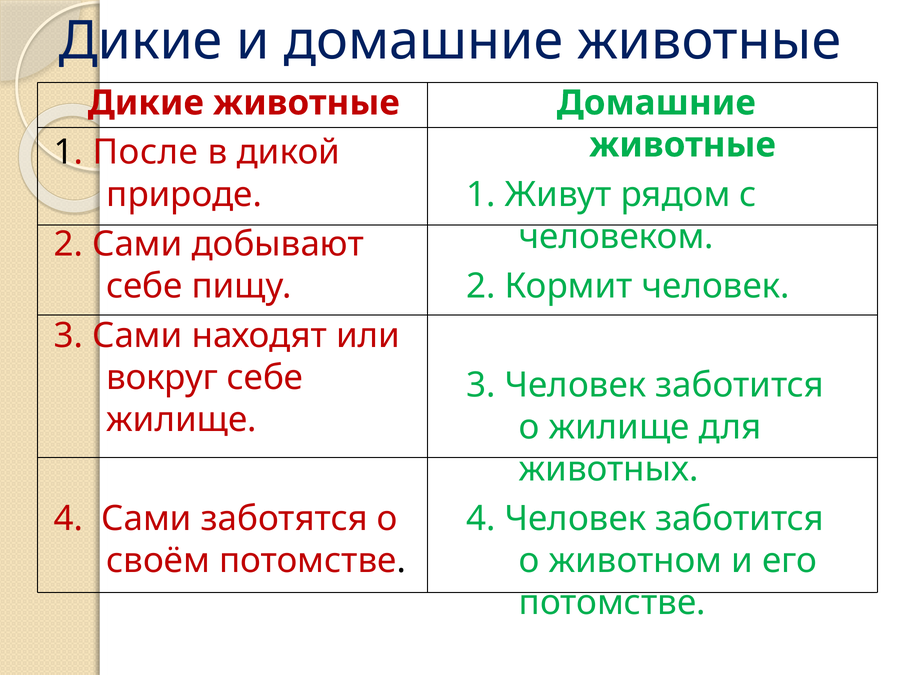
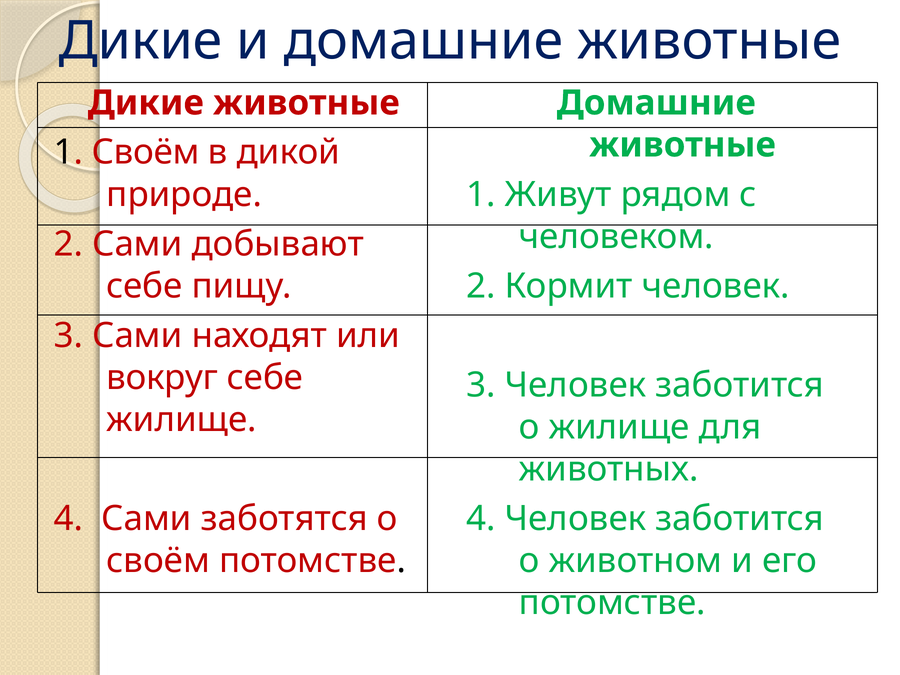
1 После: После -> Своём (146, 152)
